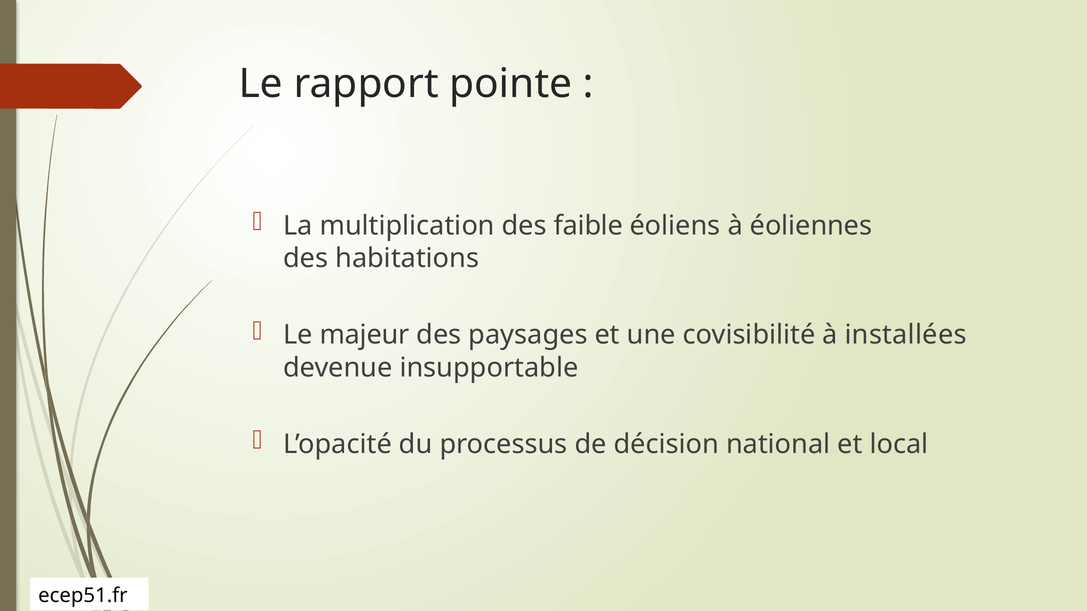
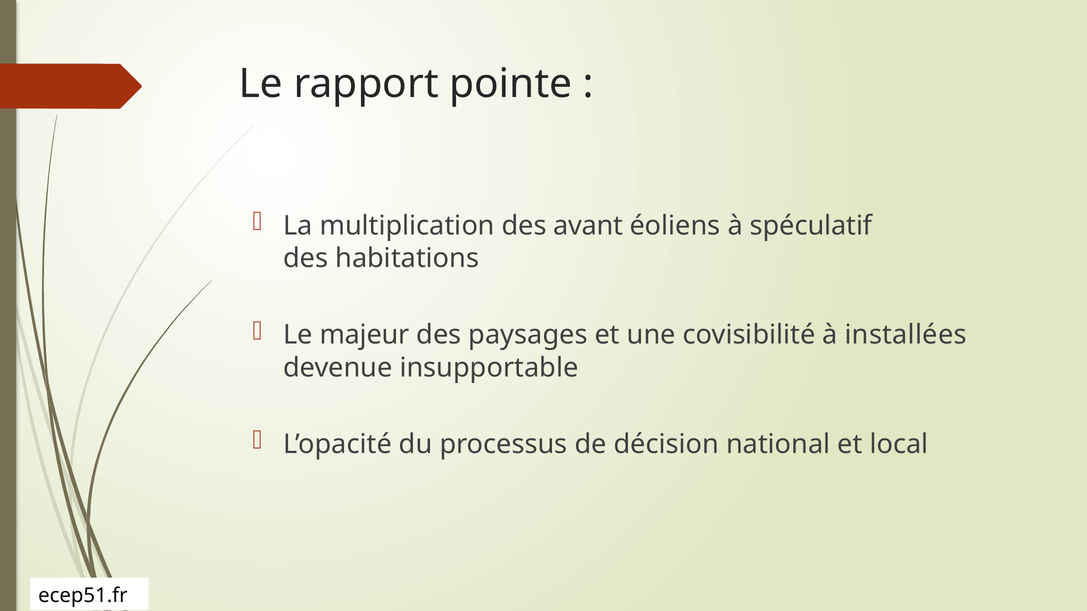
faible: faible -> avant (588, 226)
éoliennes: éoliennes -> spéculatif (811, 226)
